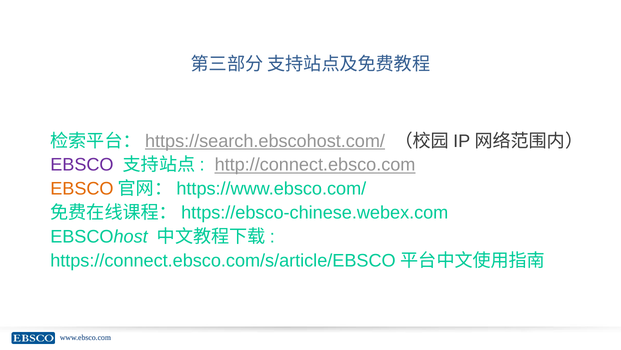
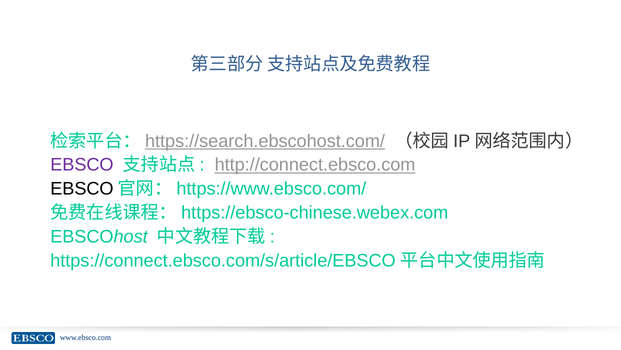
EBSCO colour: orange -> black (82, 188)
